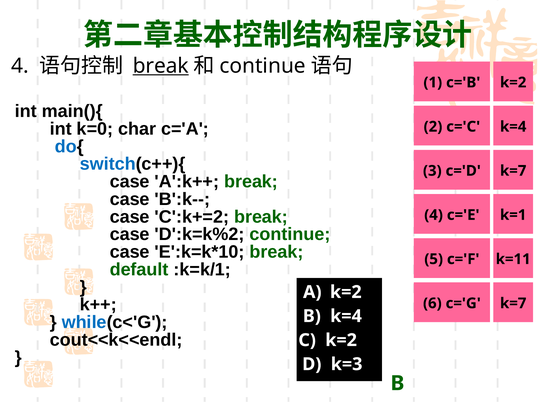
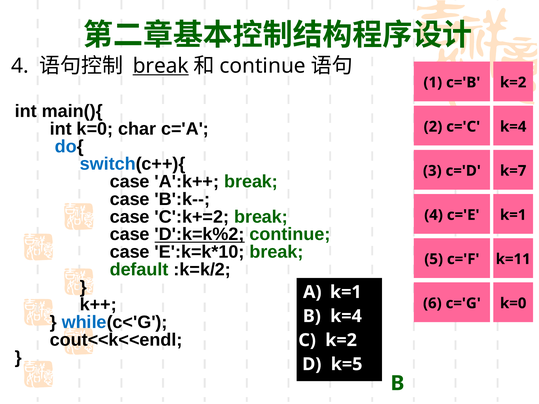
D':k=k%2 underline: none -> present (200, 235)
:k=k/1: :k=k/1 -> :k=k/2 (202, 270)
k=2: k=2 -> k=1 (346, 292)
c='G k=7: k=7 -> k=0 (513, 303)
k=3: k=3 -> k=5 (347, 364)
